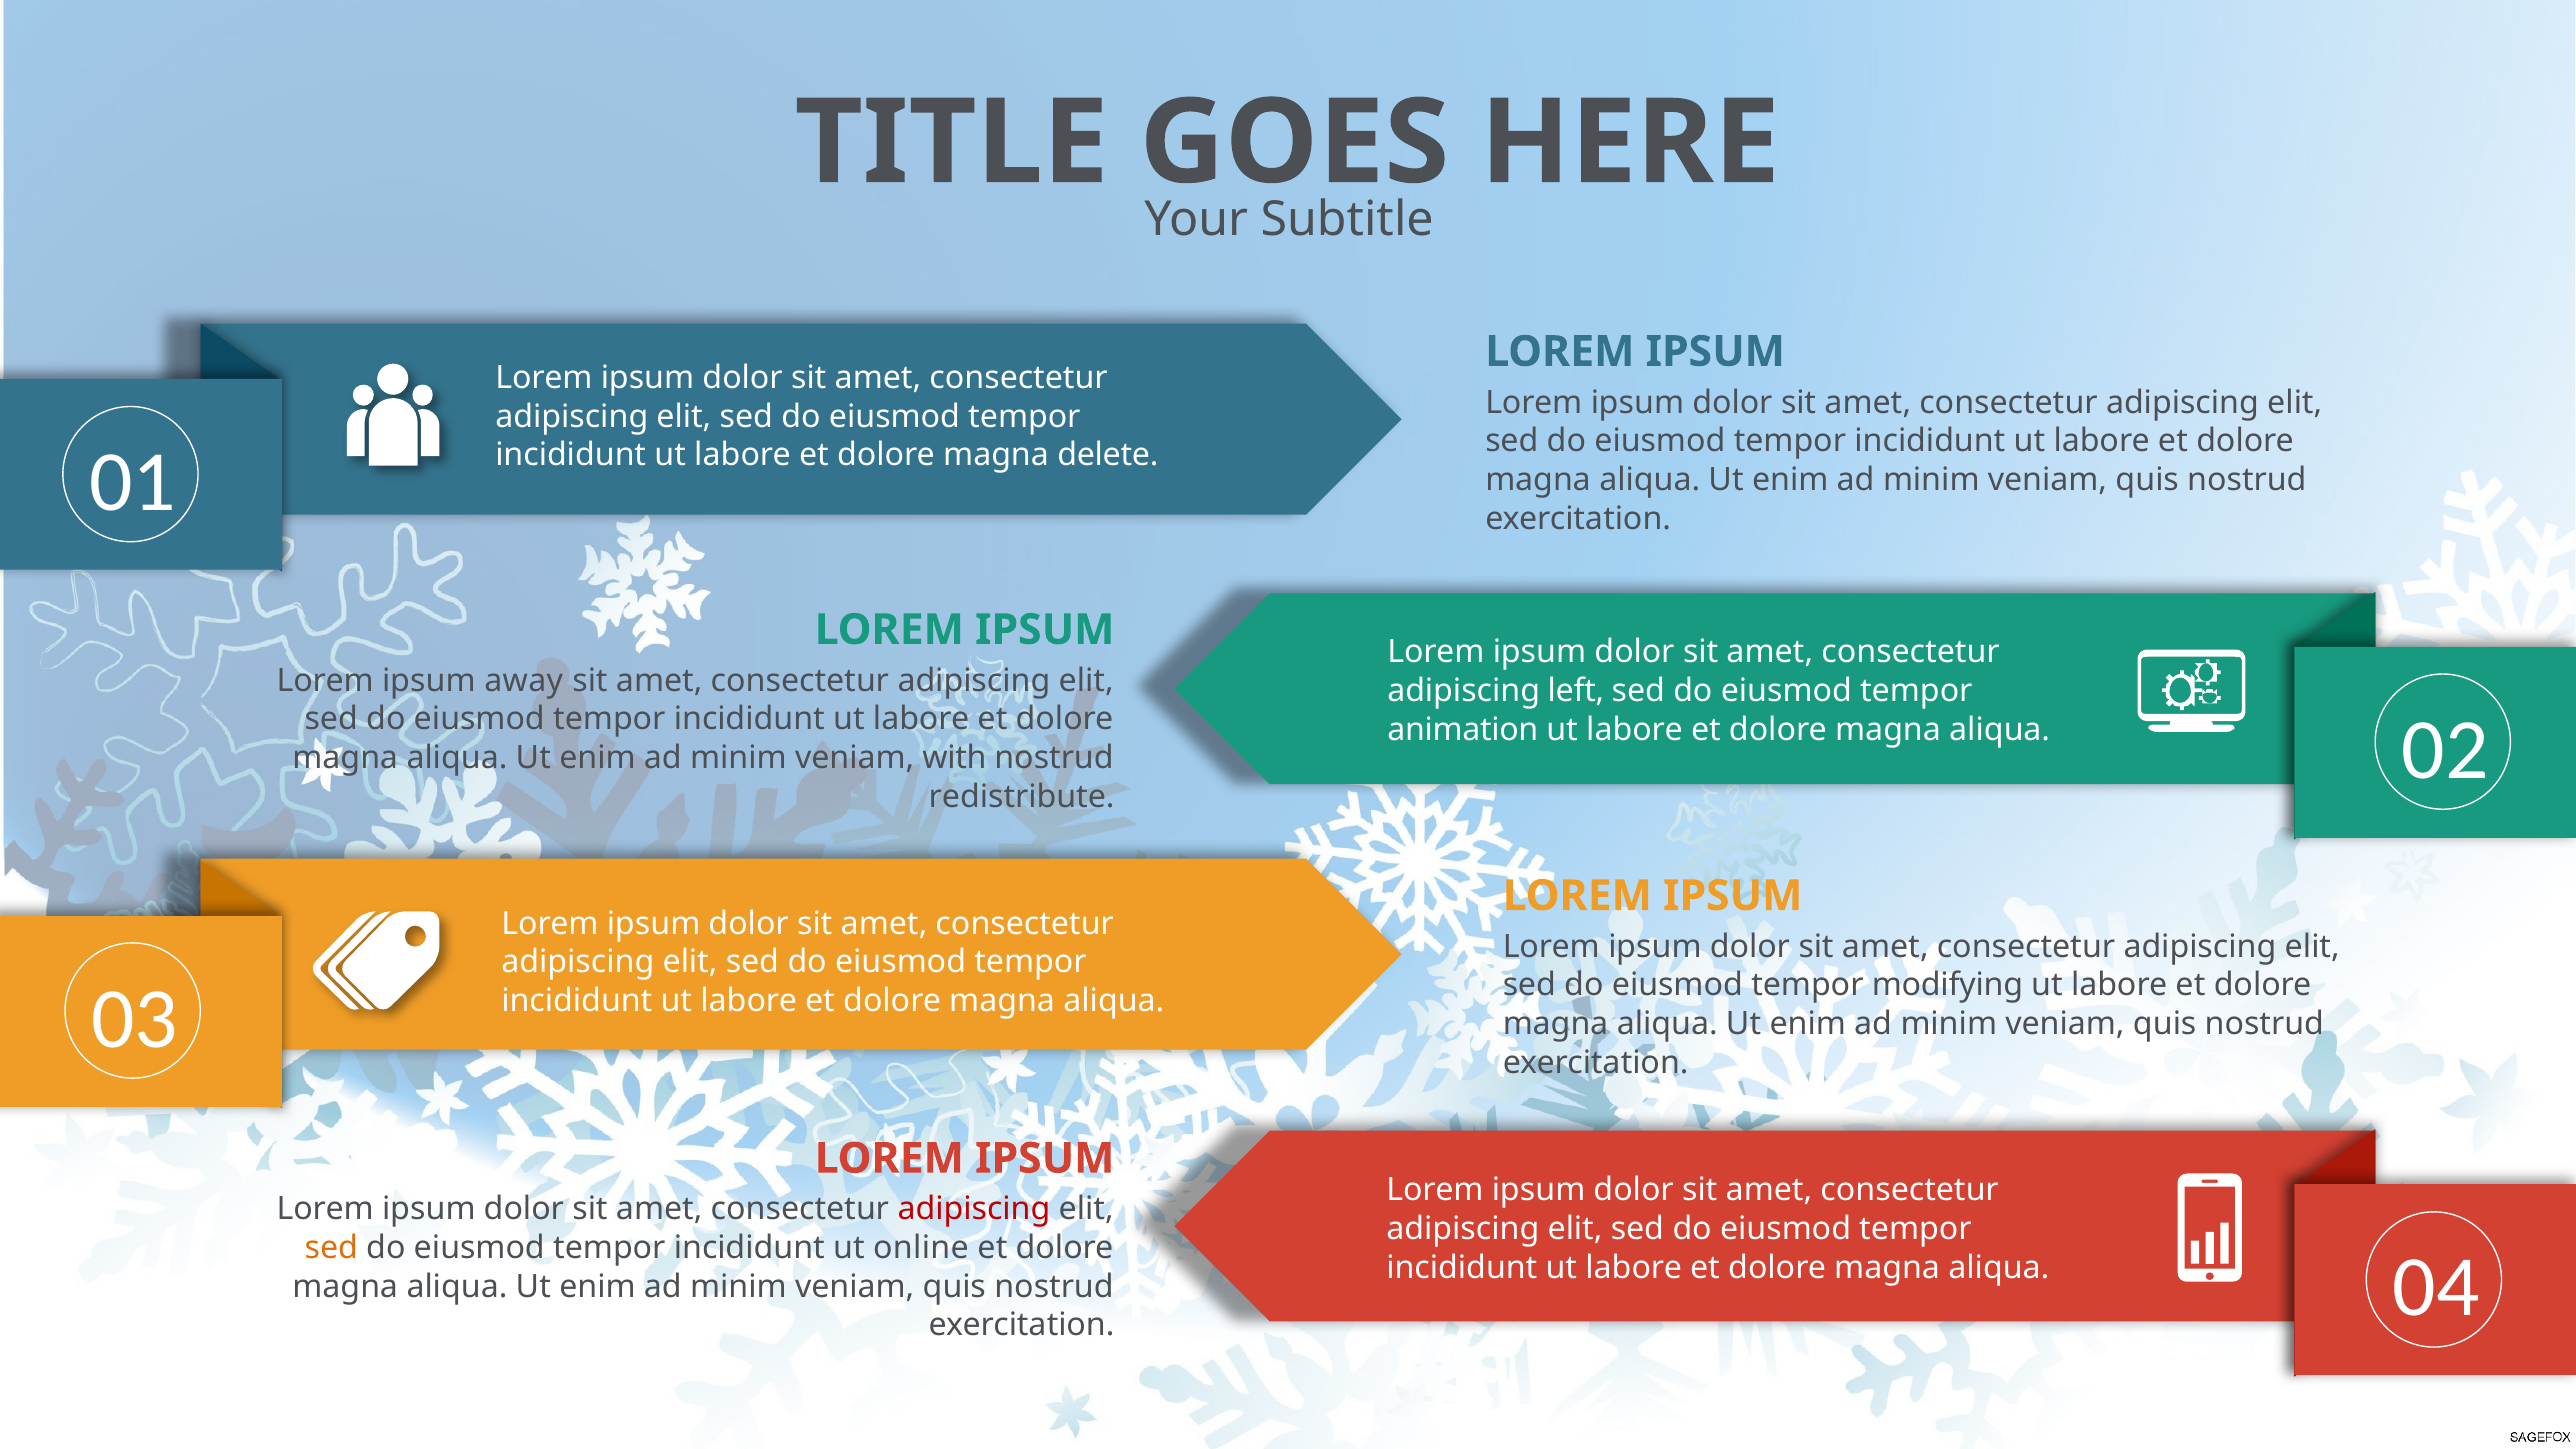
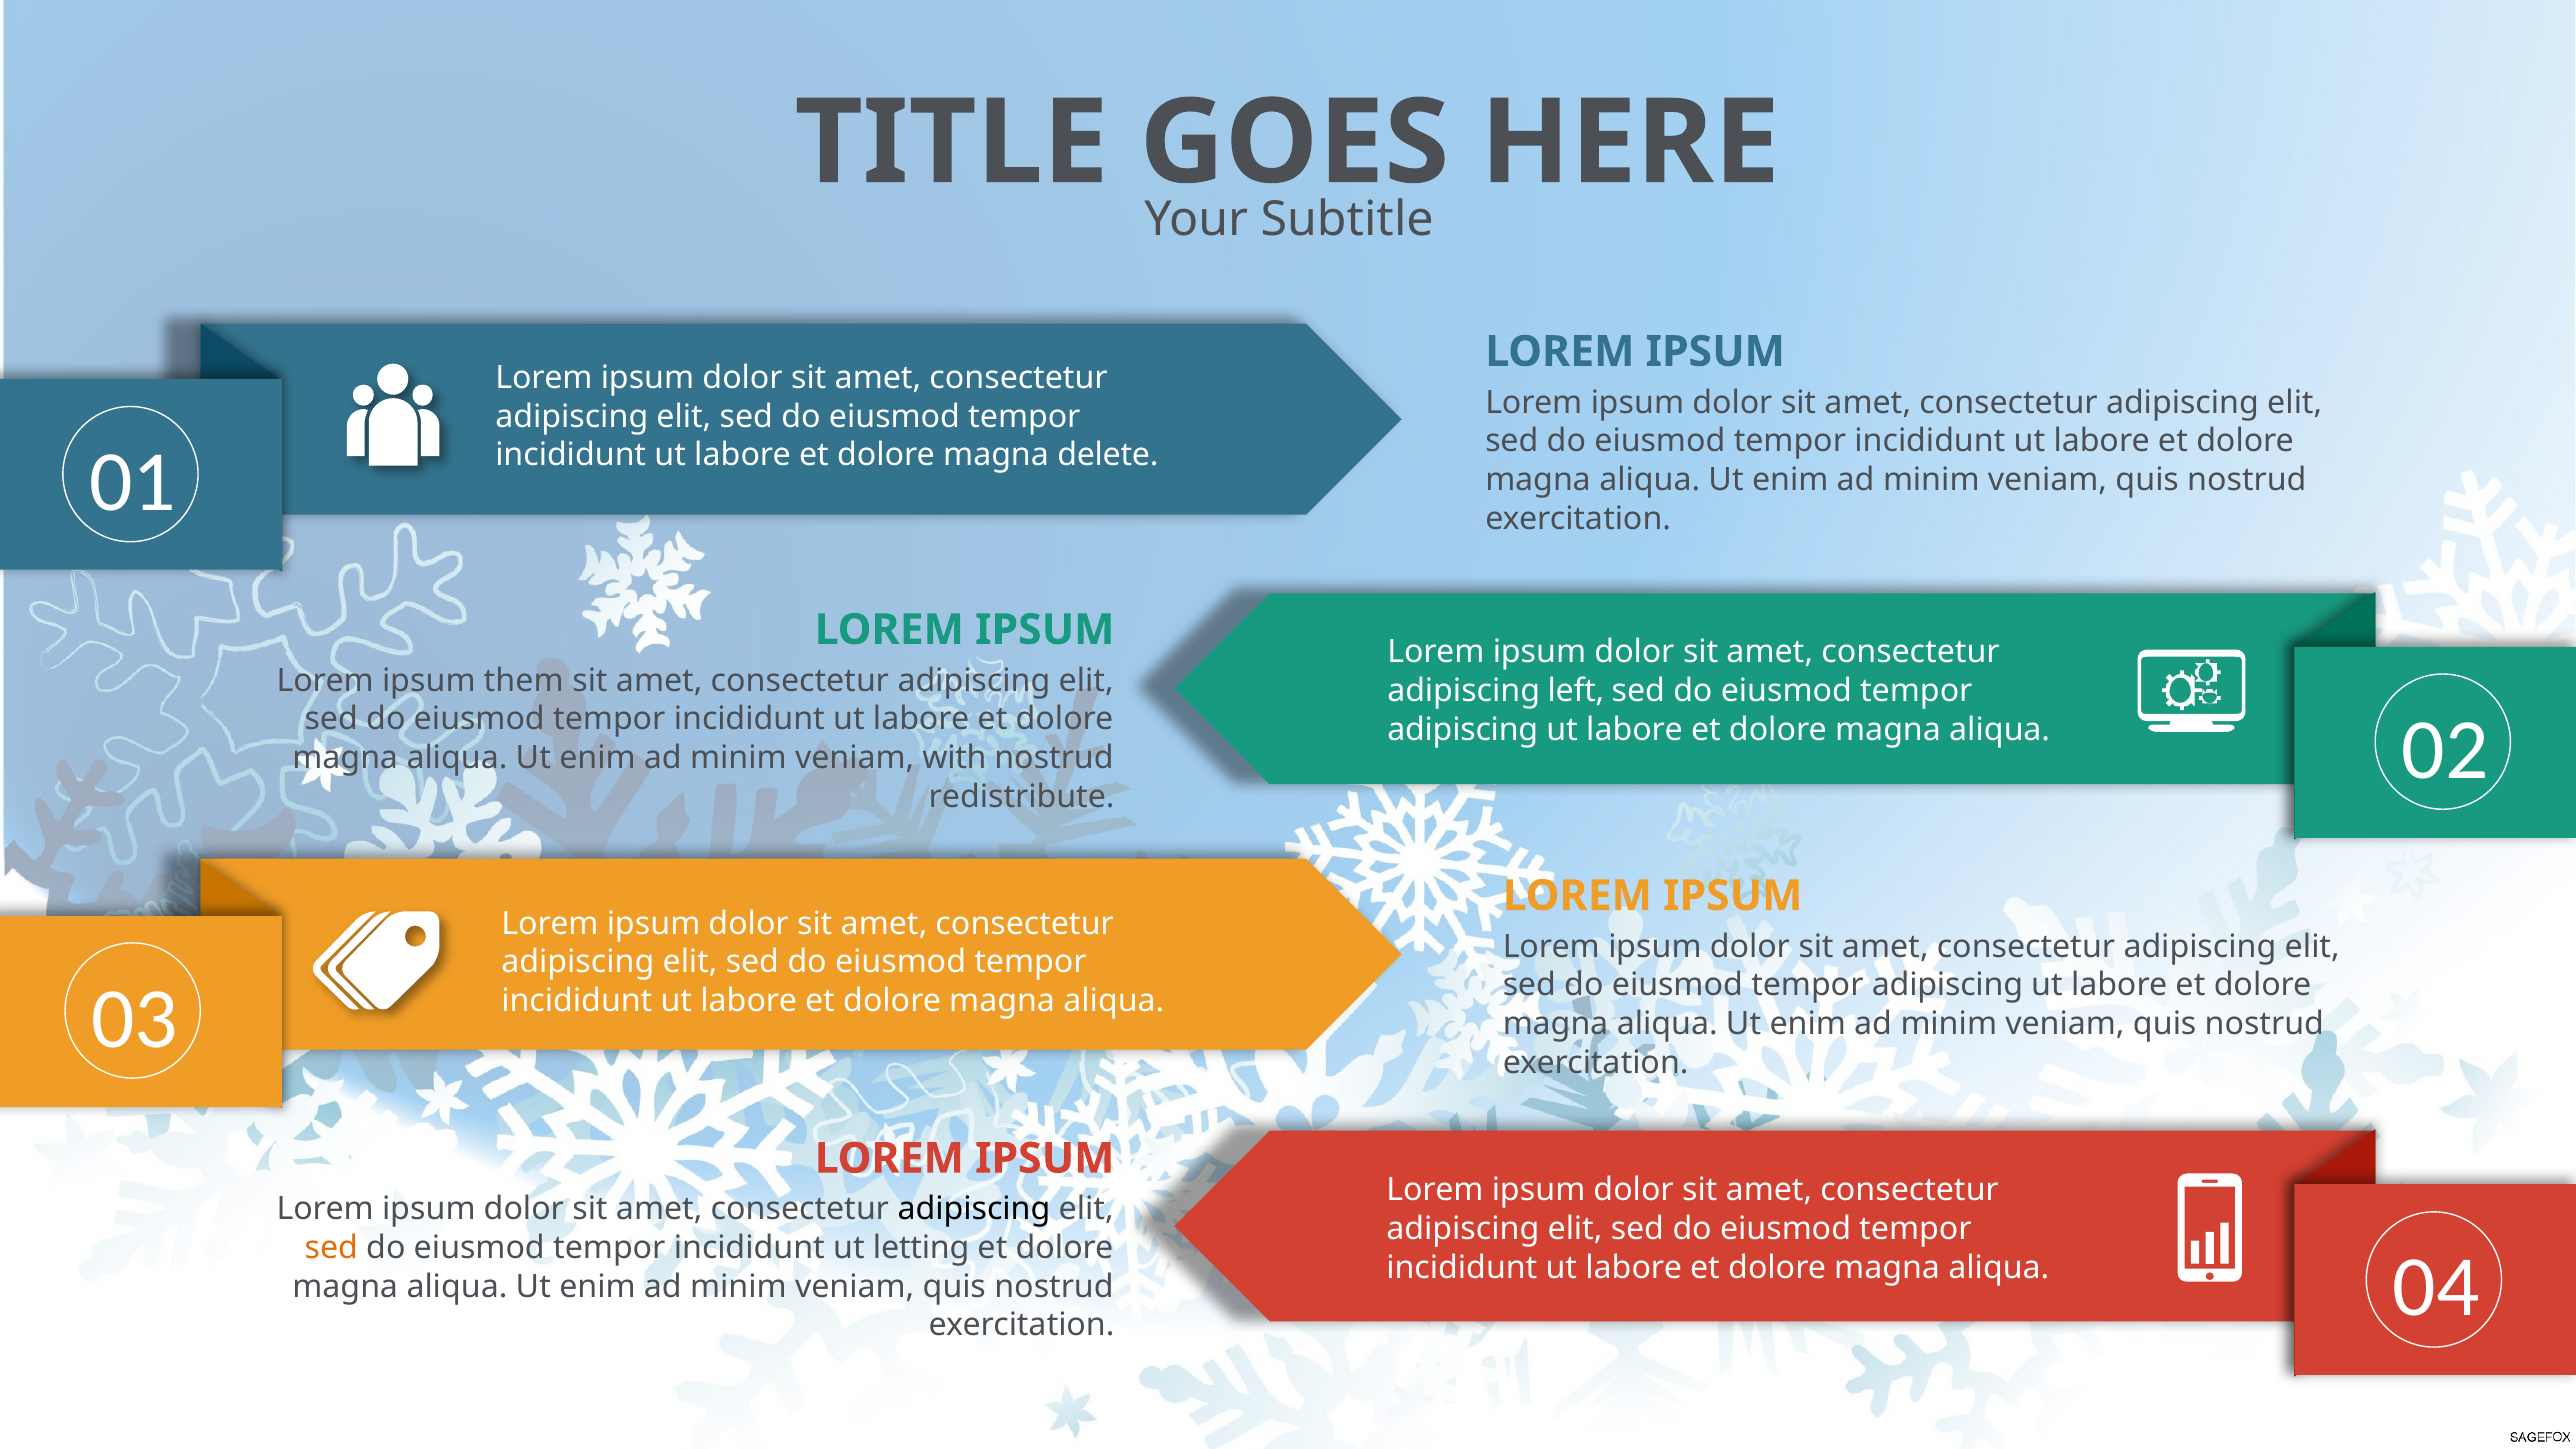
away: away -> them (524, 681)
animation: animation -> adipiscing (1463, 729)
modifying: modifying -> adipiscing (1947, 985)
adipiscing colour: red -> black (974, 1209)
online: online -> letting (921, 1248)
